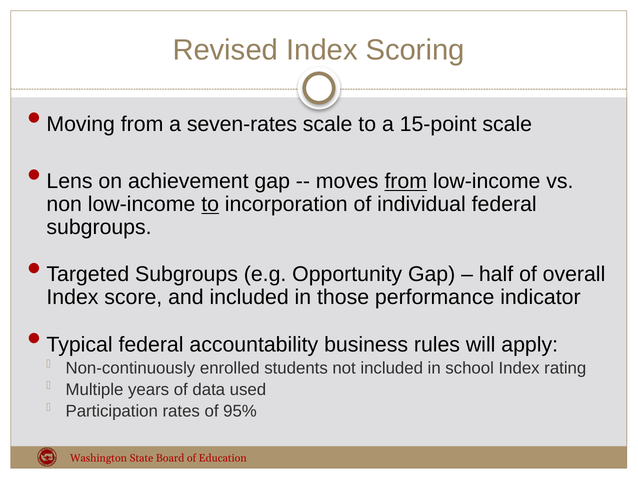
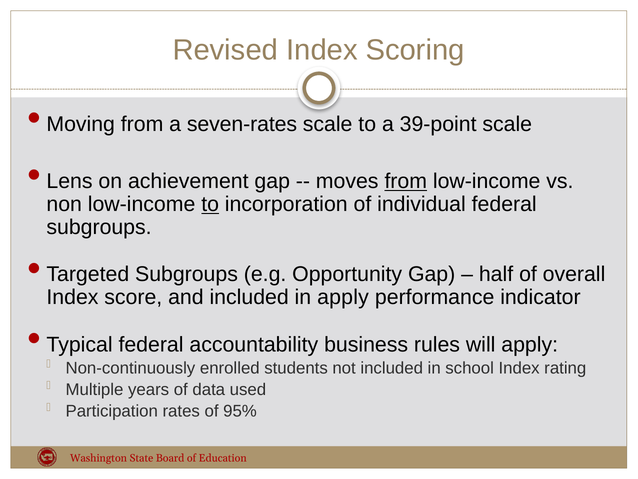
15-point: 15-point -> 39-point (438, 124)
in those: those -> apply (343, 297)
